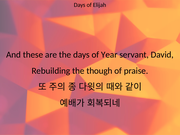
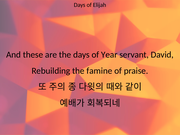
though: though -> famine (99, 71)
